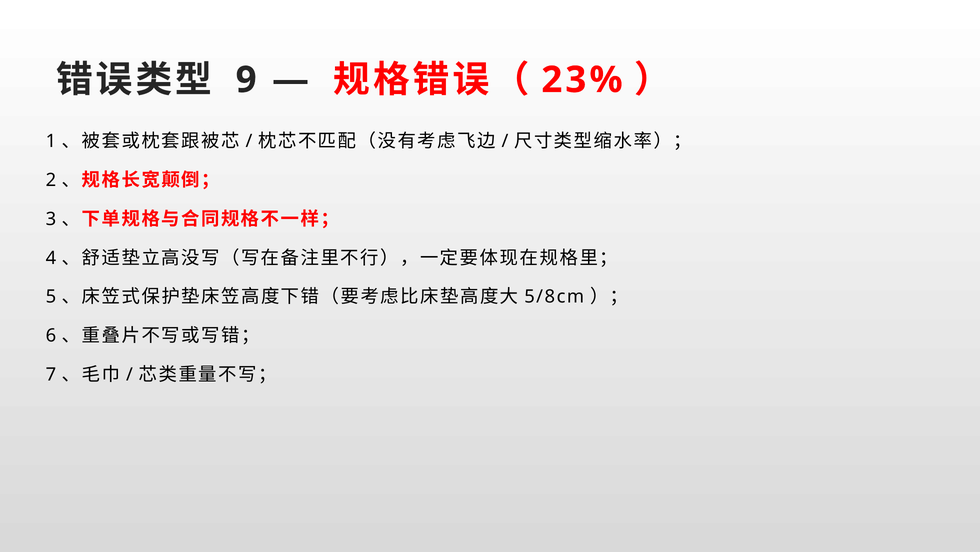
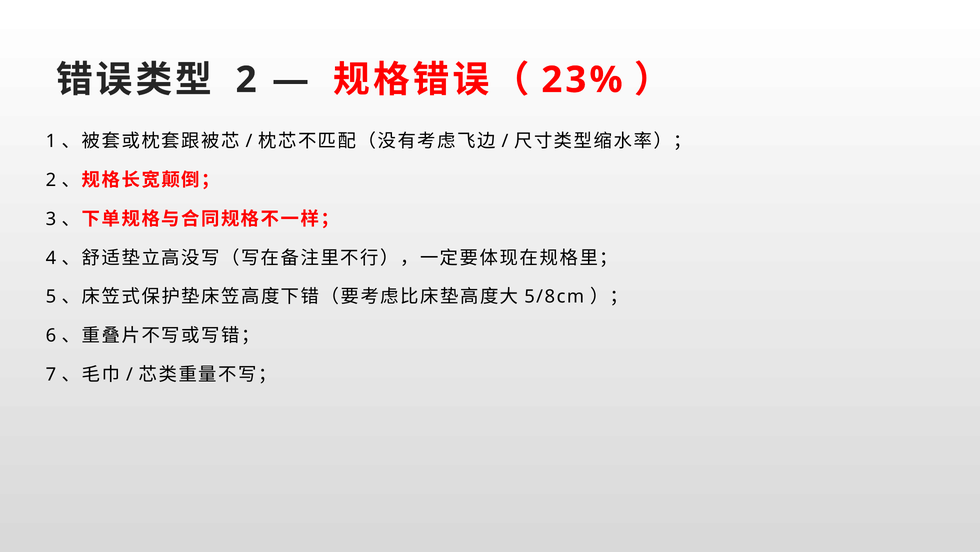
9: 9 -> 2 (246, 80)
